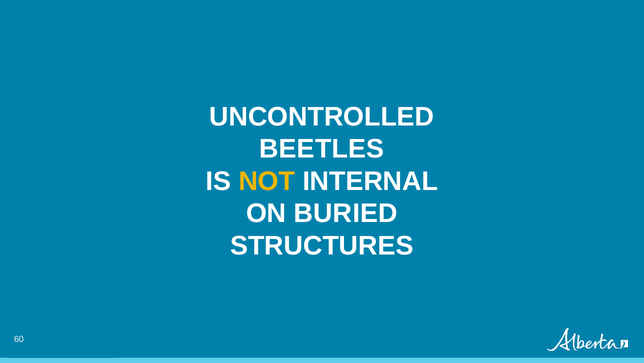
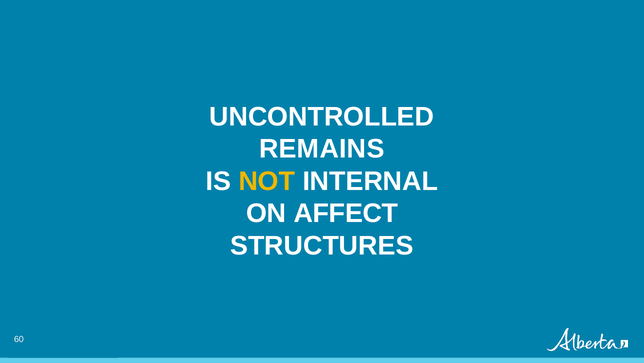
BEETLES: BEETLES -> REMAINS (322, 149)
BURIED: BURIED -> AFFECT (346, 213)
